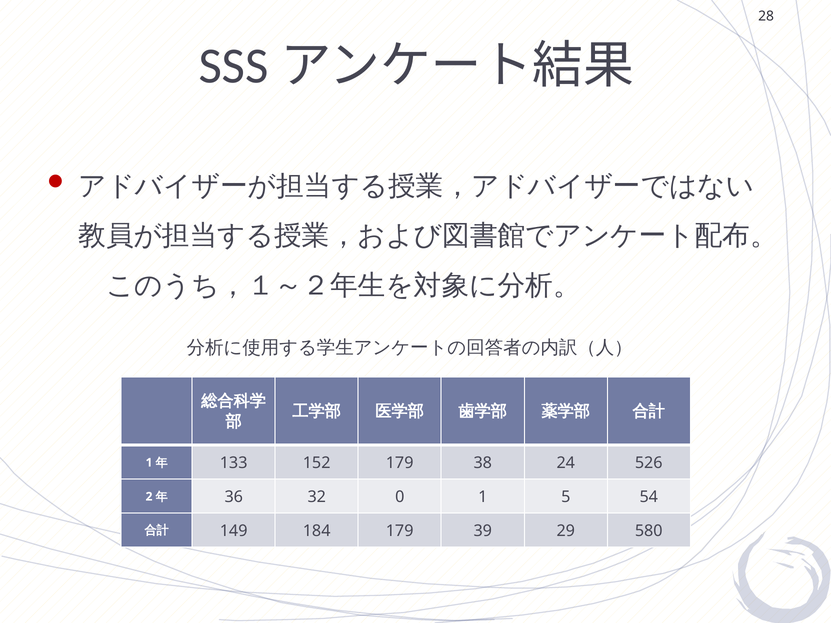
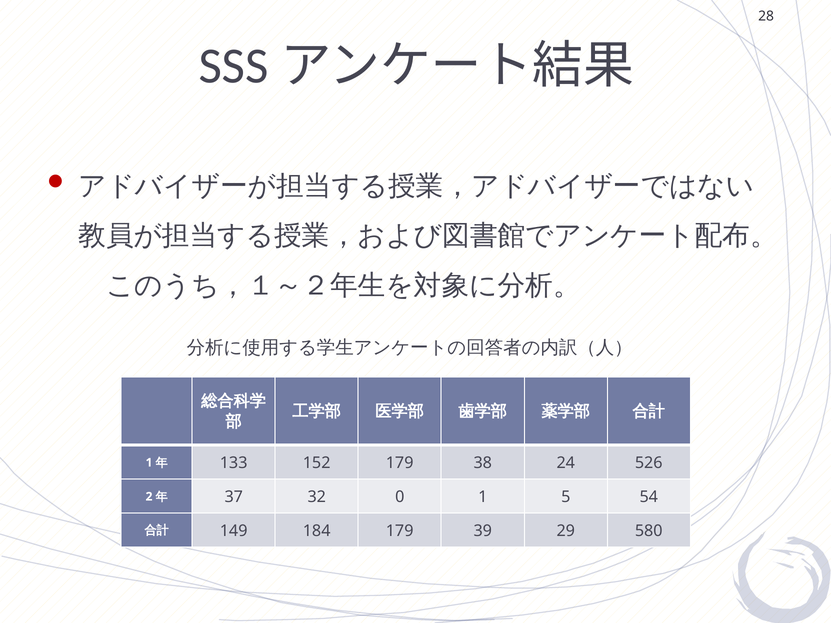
36: 36 -> 37 (234, 497)
